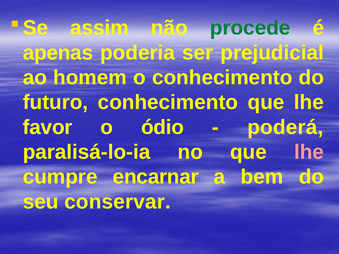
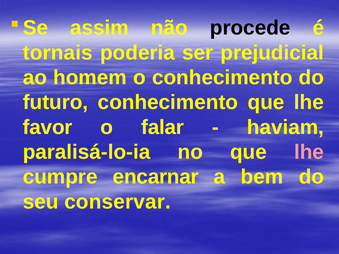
procede colour: green -> black (250, 28)
apenas: apenas -> tornais (58, 53)
ódio: ódio -> falar (163, 127)
poderá: poderá -> haviam (285, 127)
